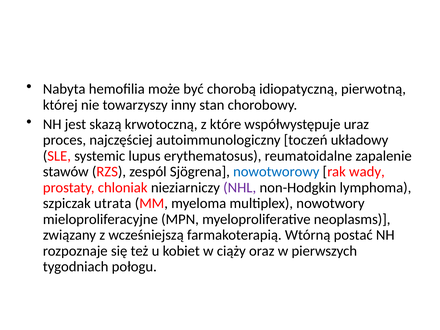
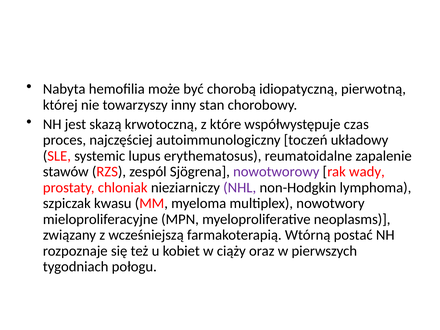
uraz: uraz -> czas (356, 124)
nowotworowy colour: blue -> purple (276, 172)
utrata: utrata -> kwasu (113, 203)
